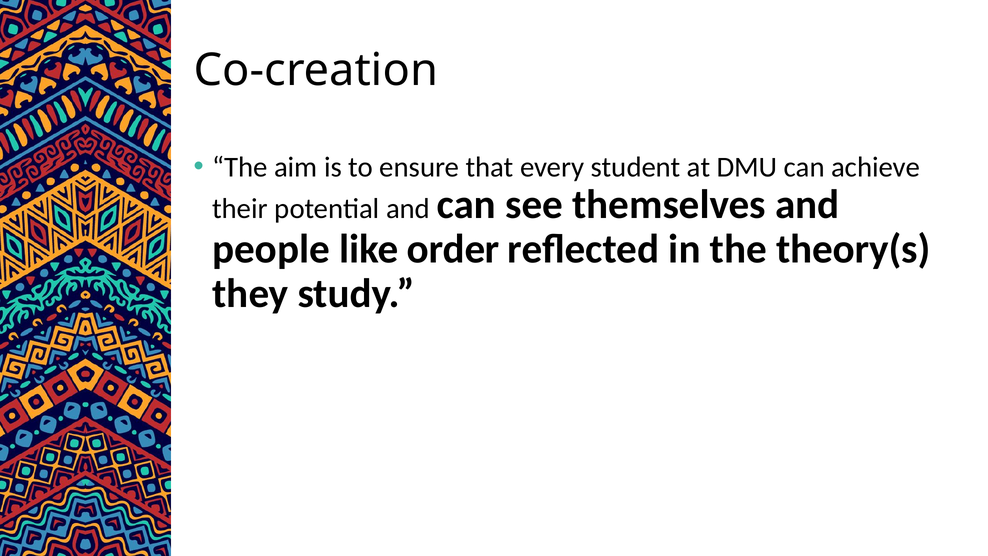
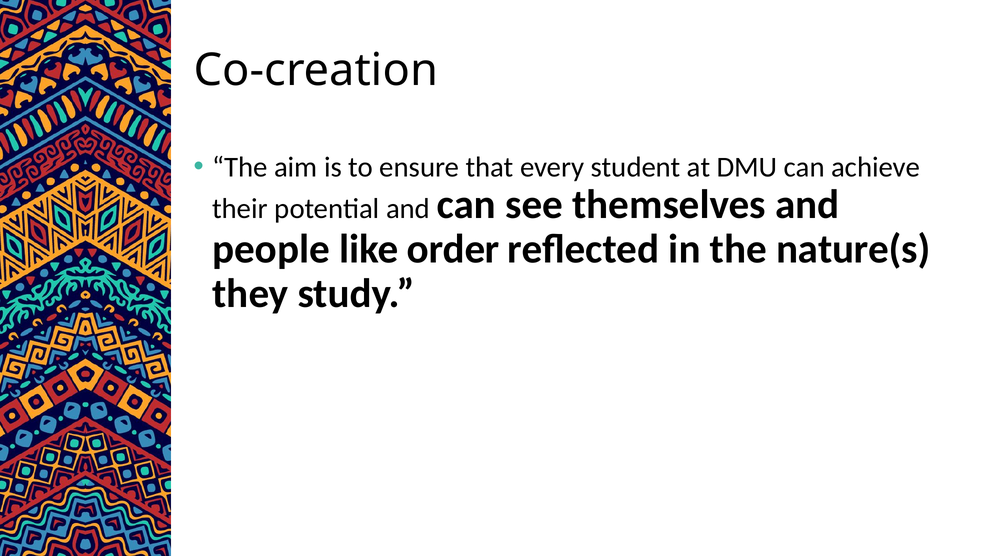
theory(s: theory(s -> nature(s (853, 249)
